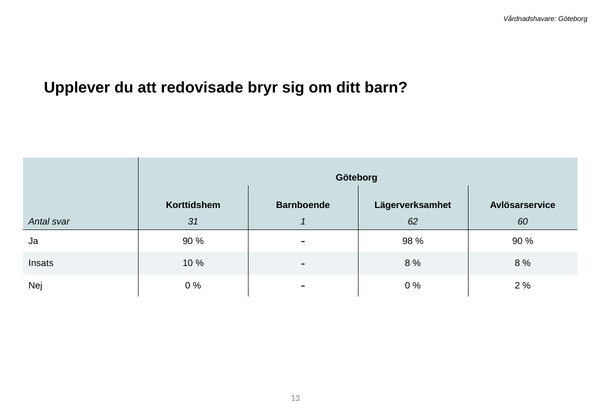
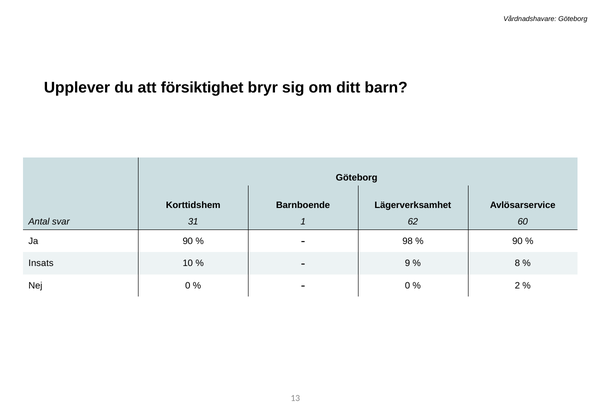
redovisade: redovisade -> försiktighet (202, 88)
8: 8 -> 9 (408, 264)
